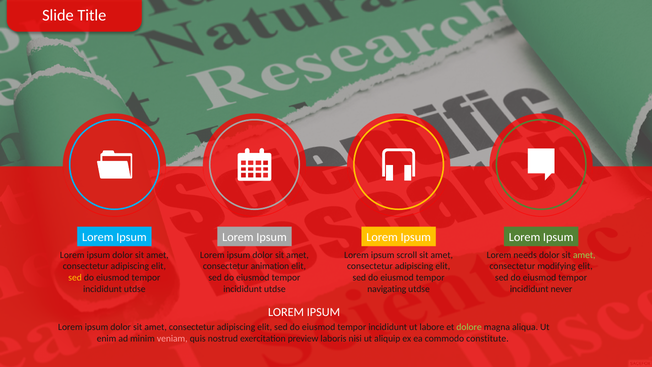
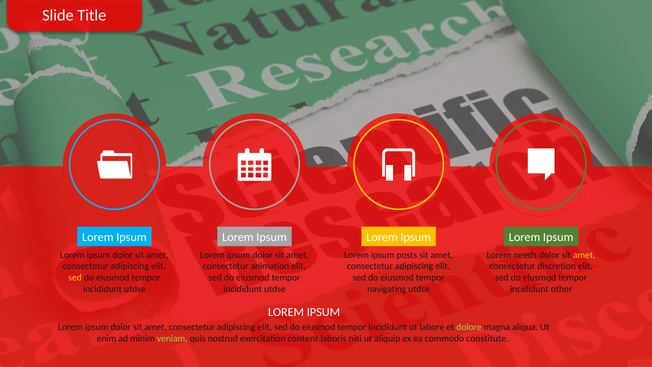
scroll: scroll -> posts (407, 255)
amet colour: light green -> yellow (584, 255)
modifying: modifying -> discretion (557, 266)
never: never -> other (561, 289)
veniam colour: pink -> light green (172, 338)
preview: preview -> content (303, 338)
